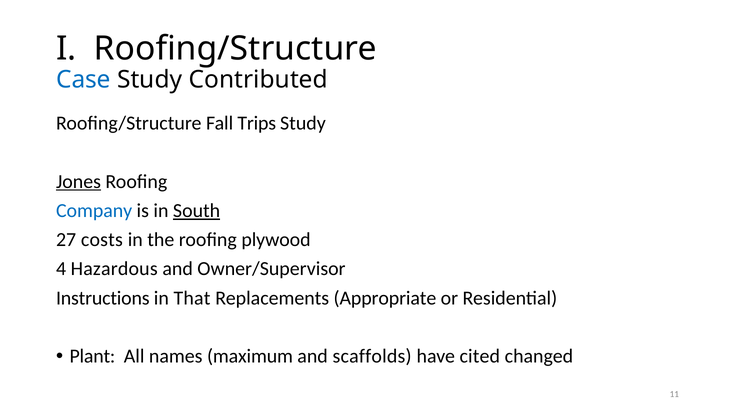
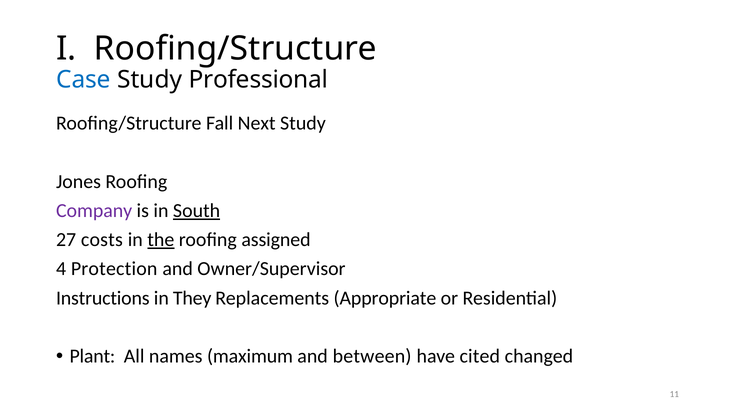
Contributed: Contributed -> Professional (258, 80)
Trips: Trips -> Next (257, 123)
Jones underline: present -> none (79, 182)
Company colour: blue -> purple (94, 211)
the underline: none -> present (161, 240)
plywood: plywood -> assigned (276, 240)
Hazardous: Hazardous -> Protection (114, 269)
That: That -> They (192, 298)
scaffolds: scaffolds -> between (372, 357)
